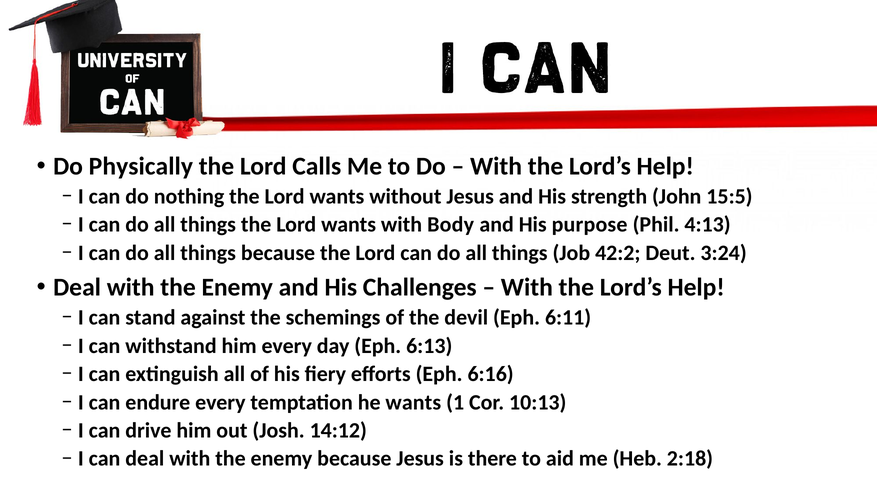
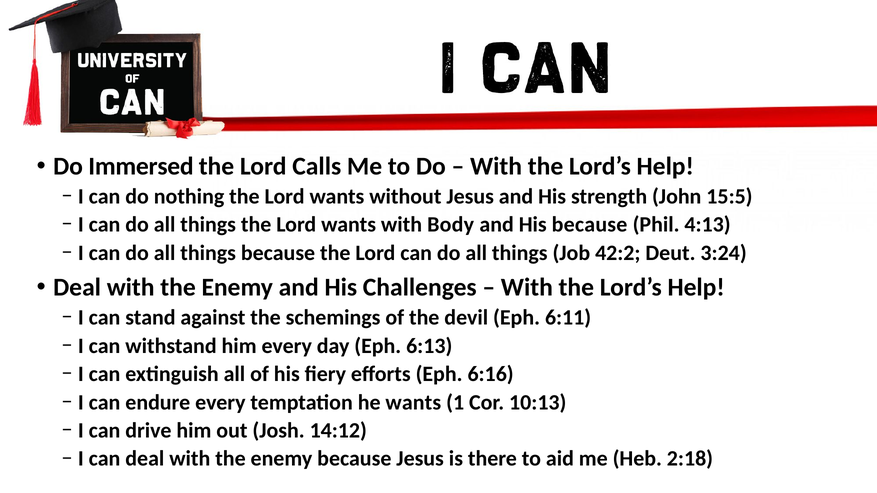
Physically: Physically -> Immersed (141, 166)
His purpose: purpose -> because (590, 225)
